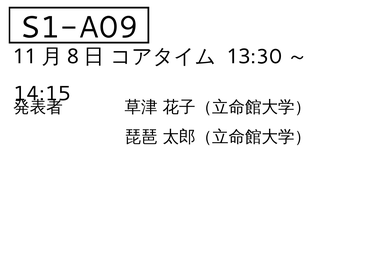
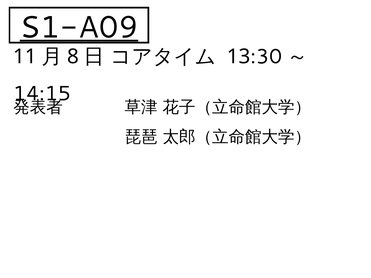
S1-A09 underline: none -> present (79, 27)
